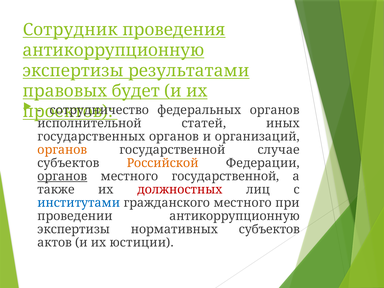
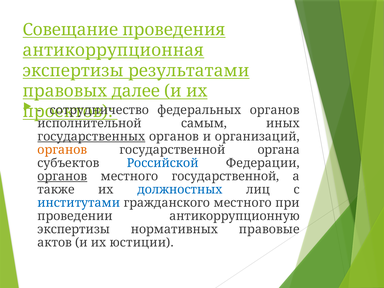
Сотрудник: Сотрудник -> Совещание (70, 30)
антикоррупционную: антикоррупционную -> антикоррупционная (113, 50)
будет: будет -> далее (136, 91)
статей: статей -> самым (204, 123)
государственных underline: none -> present (91, 137)
случае: случае -> органа (279, 150)
Российской colour: orange -> blue (163, 163)
должностных colour: red -> blue (180, 190)
нормативных субъектов: субъектов -> правовые (269, 229)
